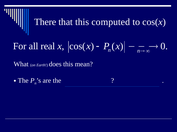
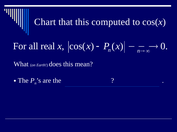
There: There -> Chart (45, 22)
